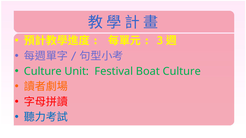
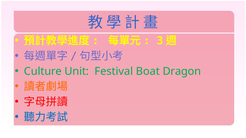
Boat Culture: Culture -> Dragon (182, 71)
